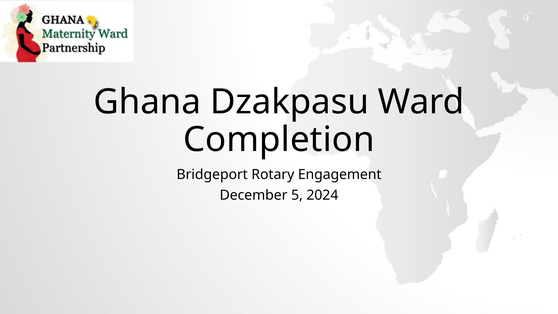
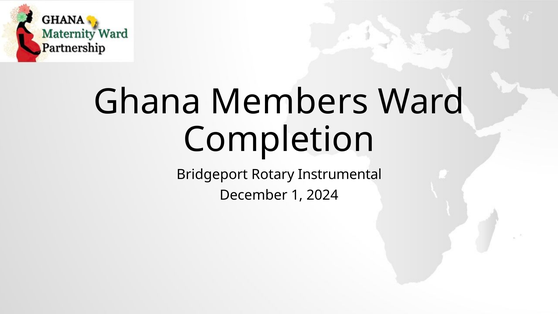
Dzakpasu: Dzakpasu -> Members (289, 102)
Engagement: Engagement -> Instrumental (340, 174)
5: 5 -> 1 (297, 195)
